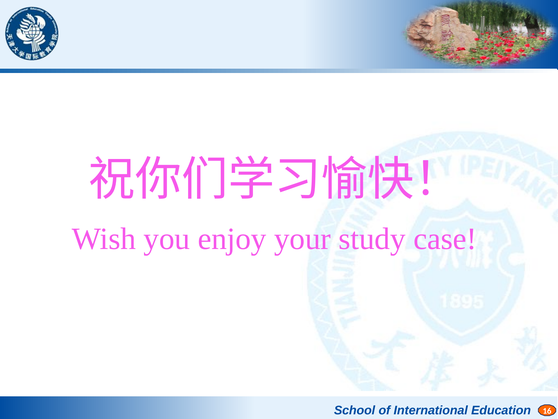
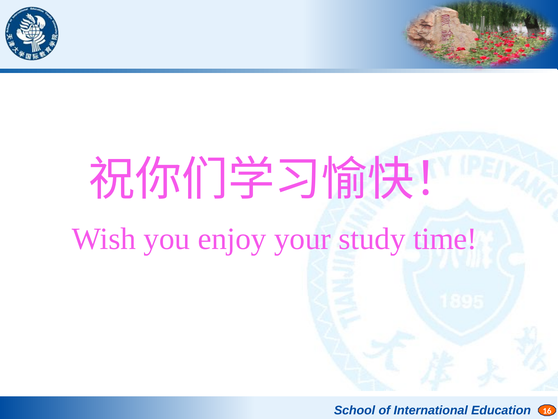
case: case -> time (445, 239)
